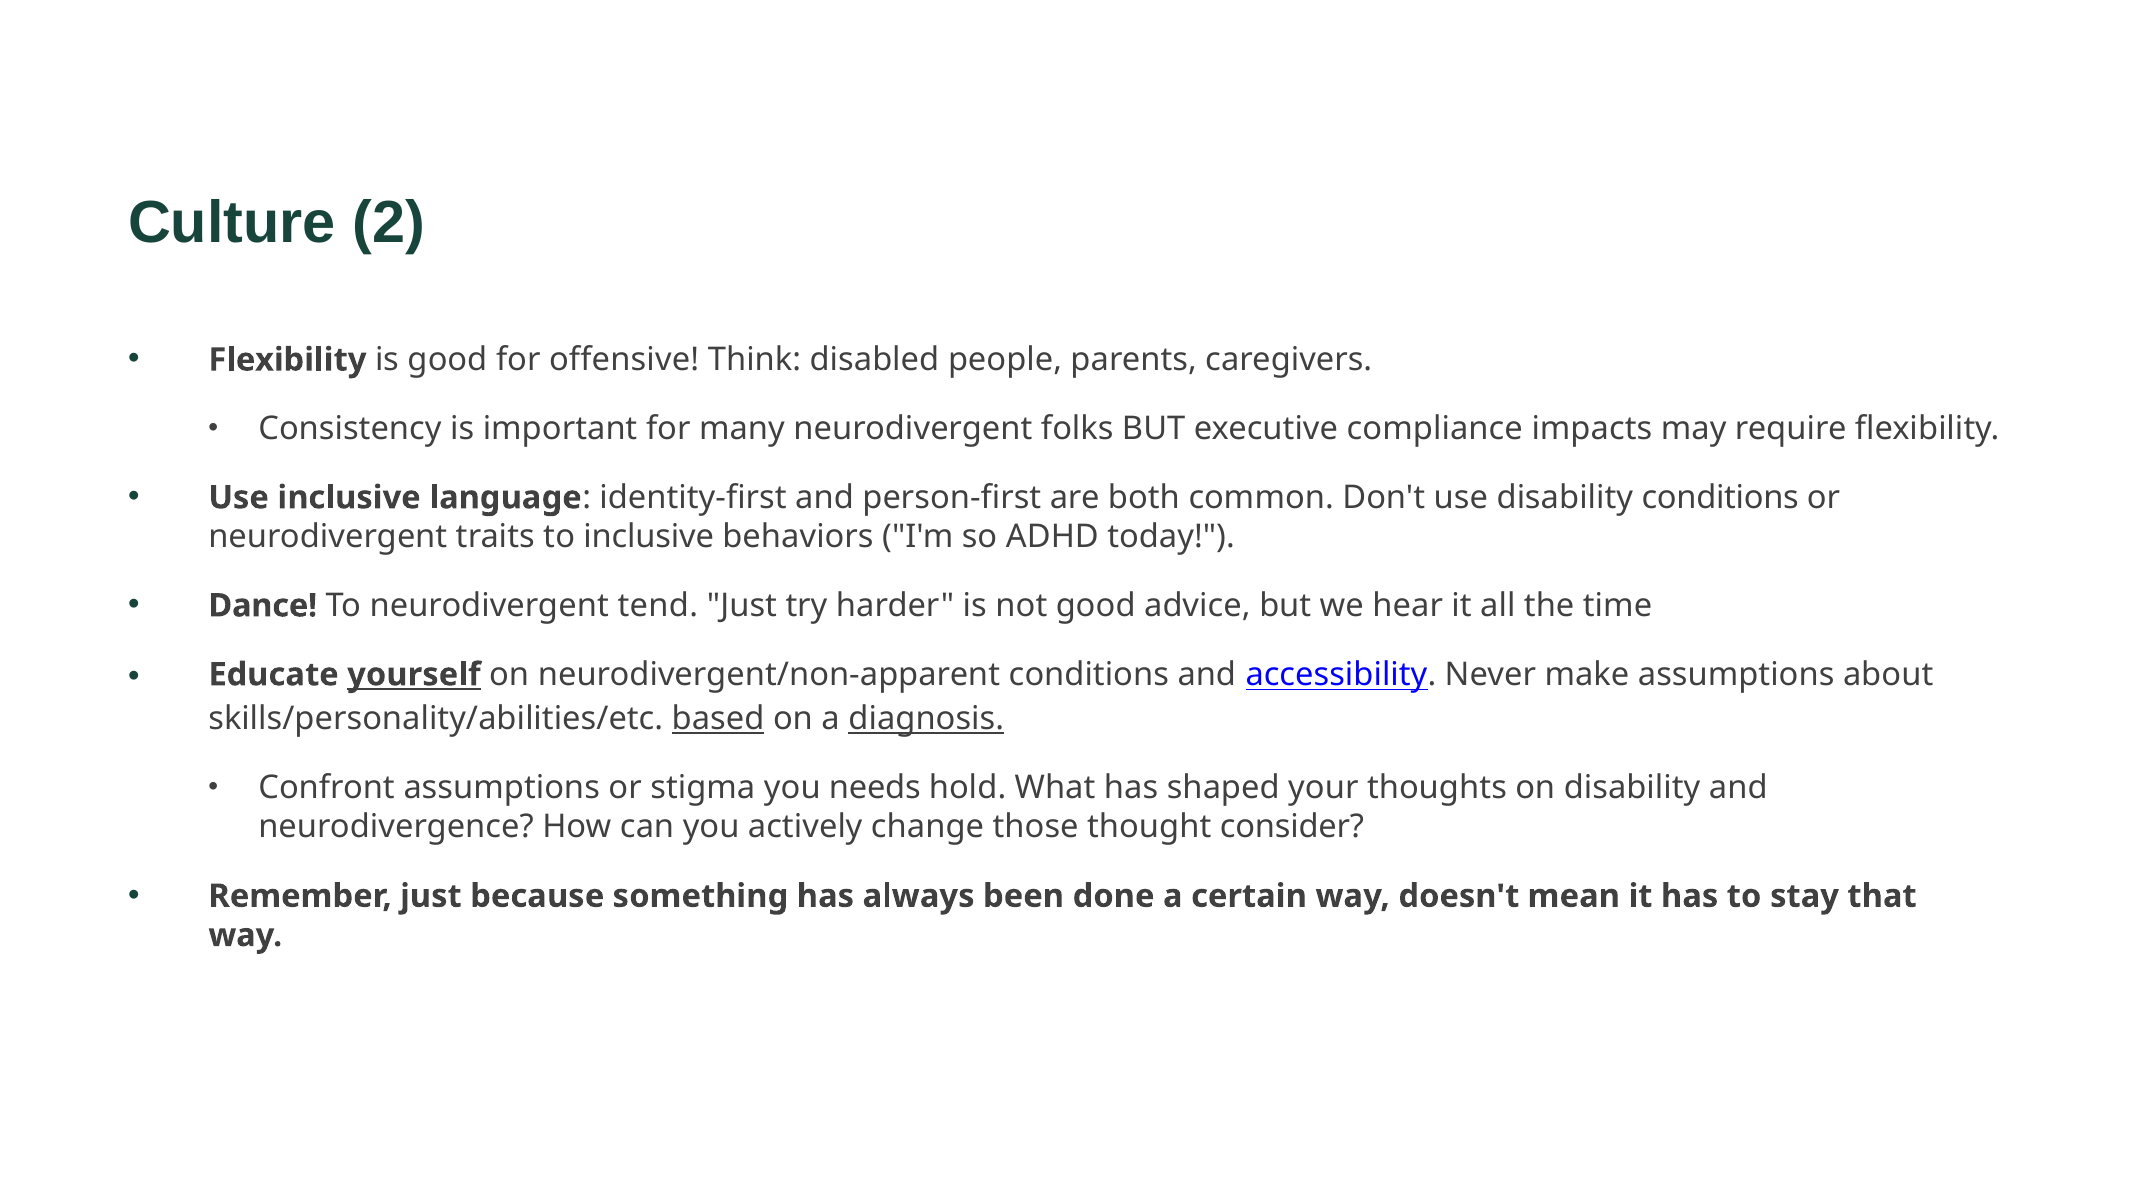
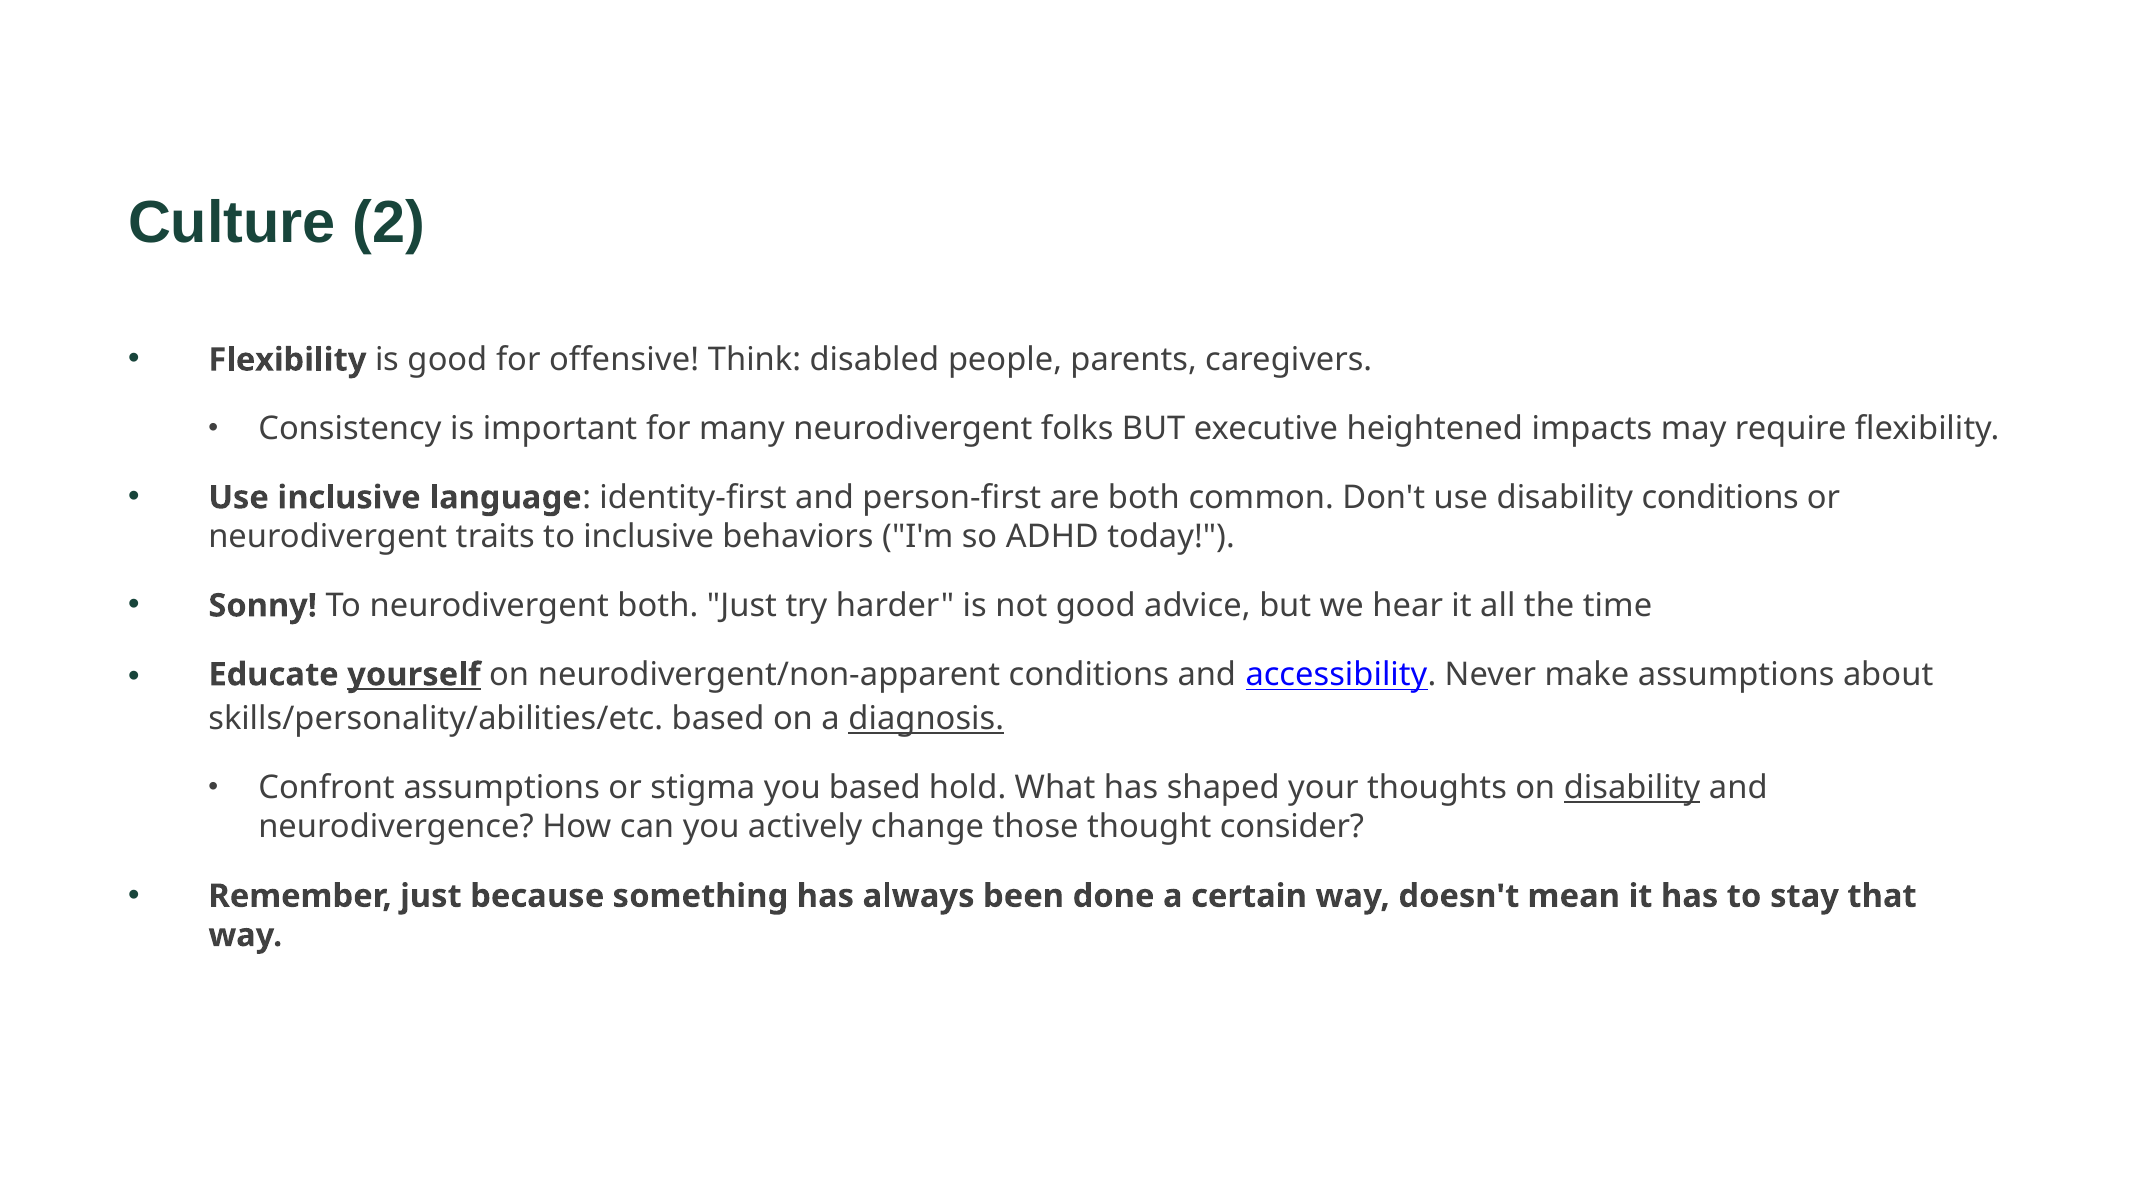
compliance: compliance -> heightened (1435, 429)
Dance: Dance -> Sonny (263, 606)
neurodivergent tend: tend -> both (658, 606)
based underline: present -> none (718, 719)
you needs: needs -> based (875, 788)
disability underline: none -> present (1632, 788)
